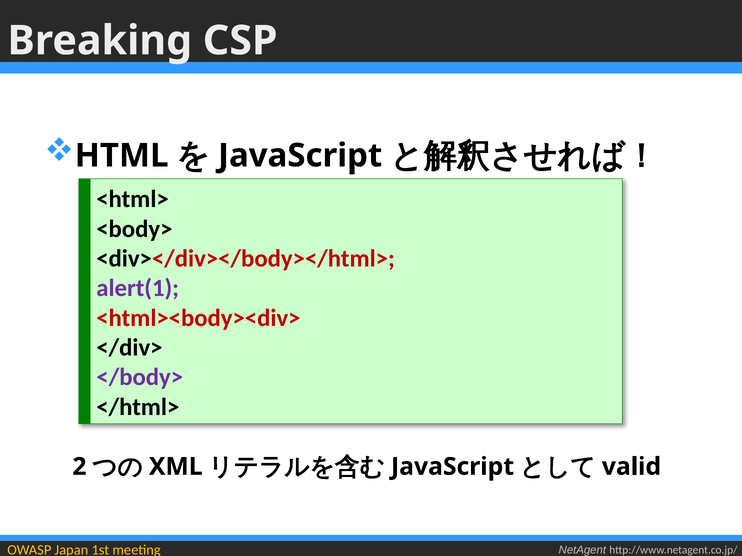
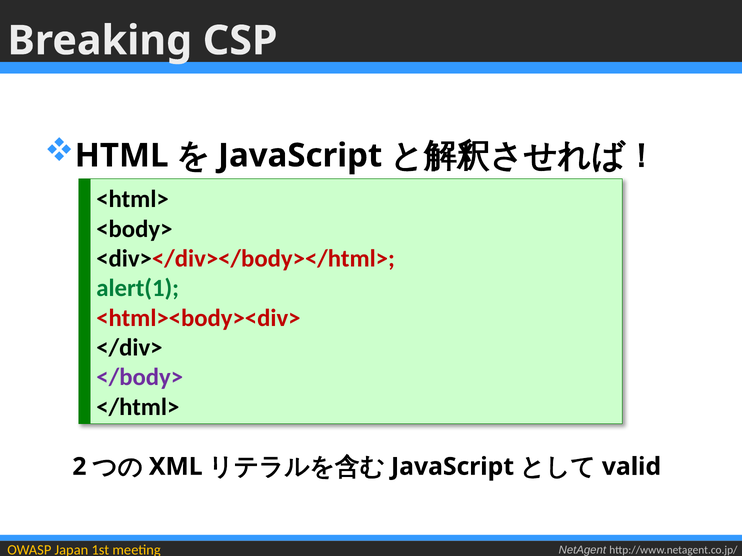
alert(1 colour: purple -> green (138, 289)
